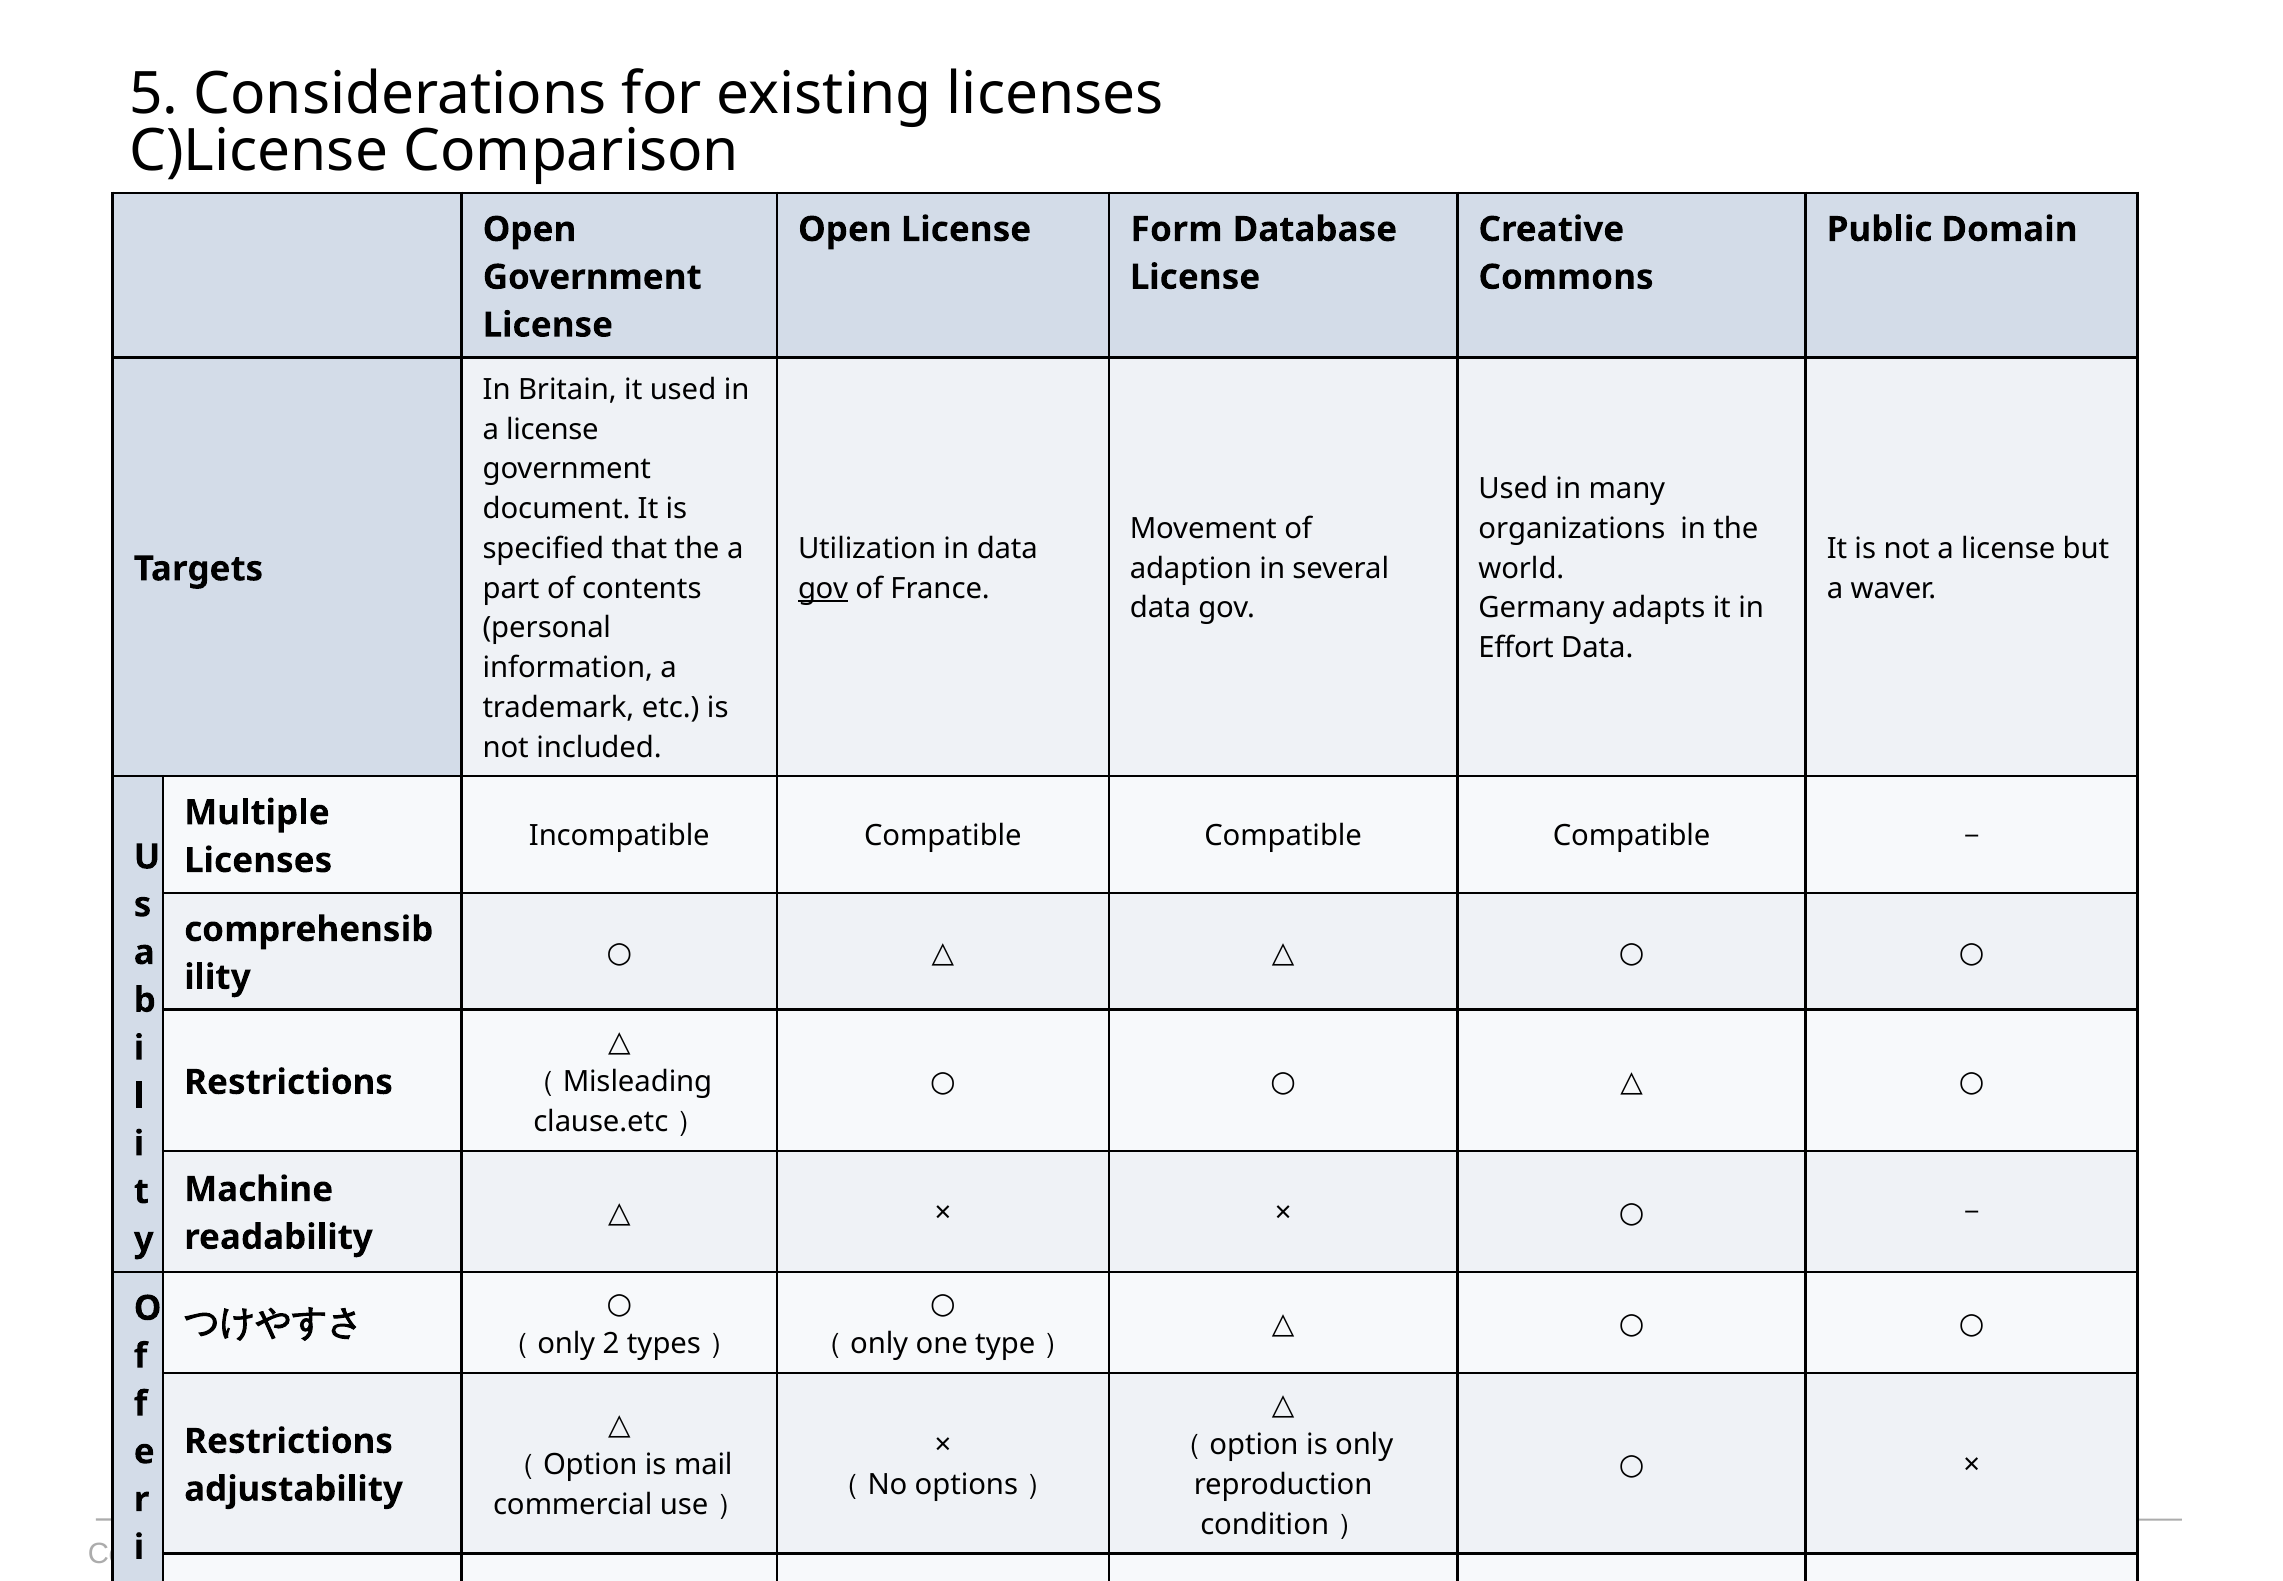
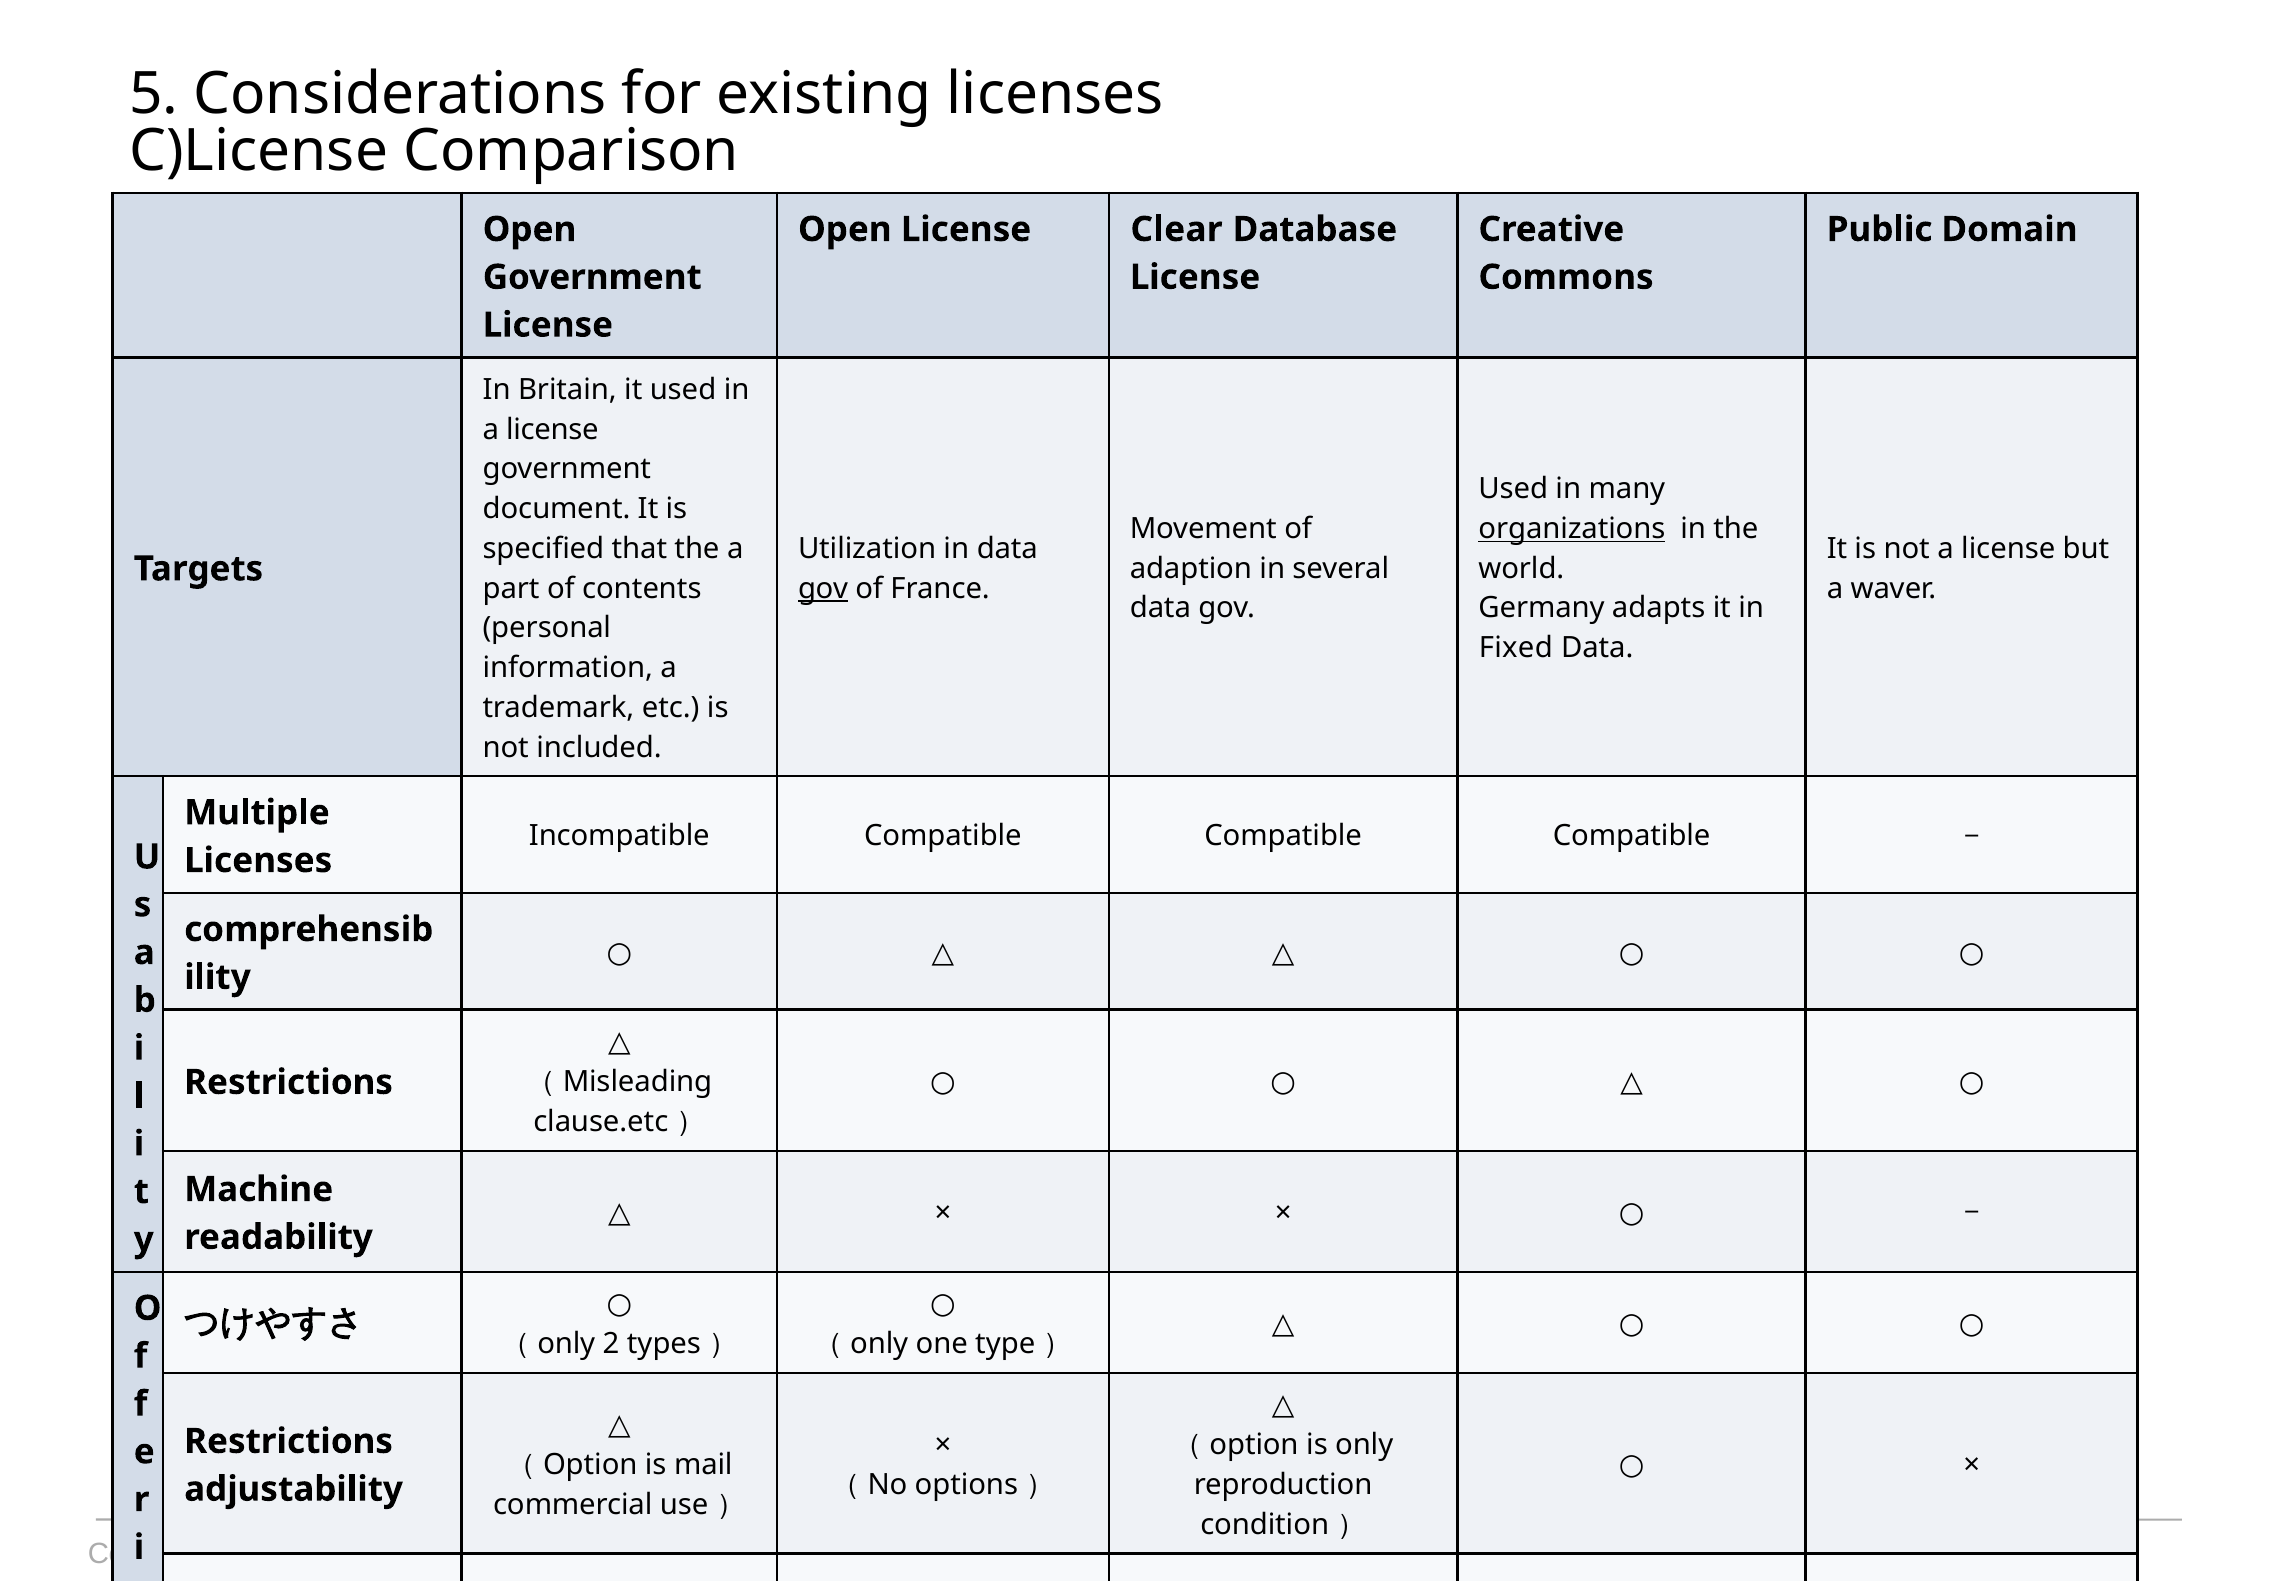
Form: Form -> Clear (1177, 229)
organizations underline: none -> present (1572, 529)
Effort: Effort -> Fixed (1516, 648)
